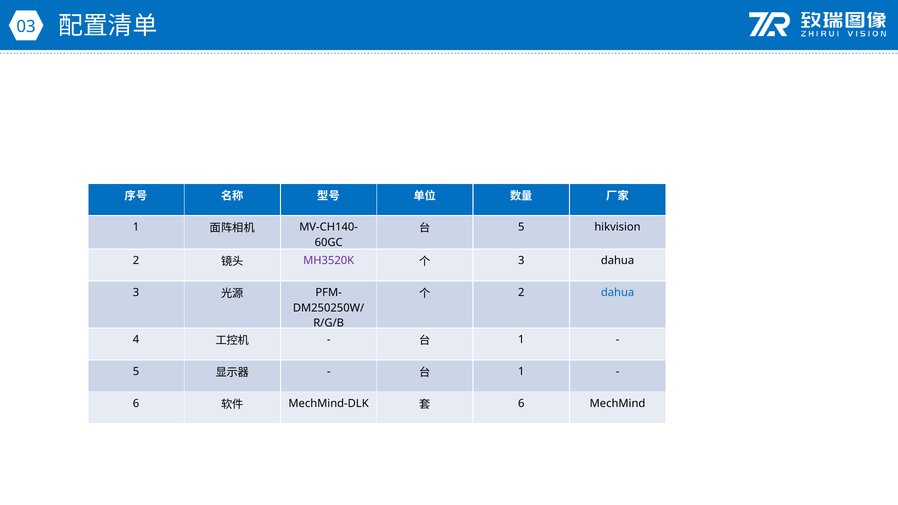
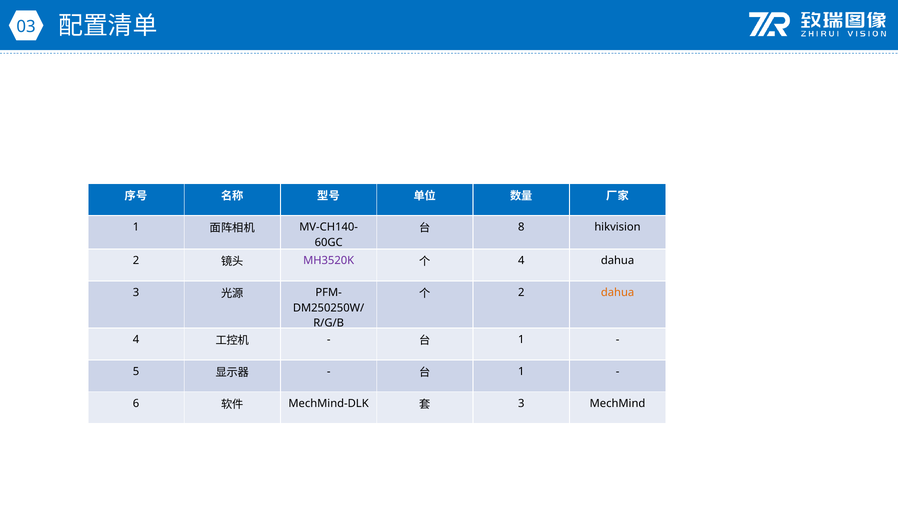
5: 5 -> 8 (521, 227)
3: 3 -> 4 (521, 261)
dahua colour: blue -> orange (618, 293)
6: 6 -> 3 (521, 403)
